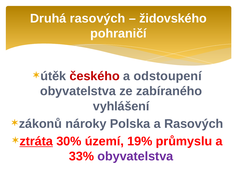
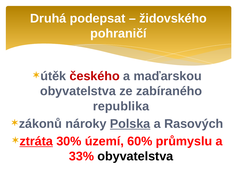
Druhá rasových: rasových -> podepsat (98, 18)
odstoupení: odstoupení -> maďarskou (168, 76)
vyhlášení: vyhlášení -> republika (121, 106)
Polska underline: none -> present (130, 124)
19%: 19% -> 60% (140, 141)
obyvatelstva colour: purple -> black (135, 156)
